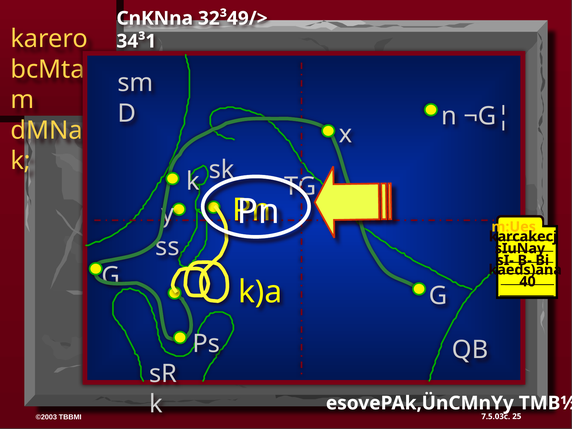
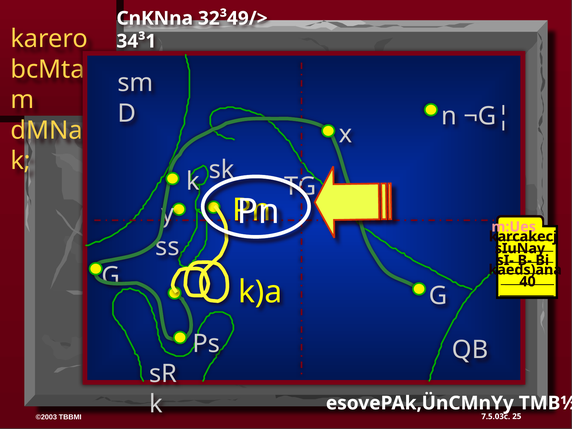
m:Ues colour: yellow -> pink (514, 227)
